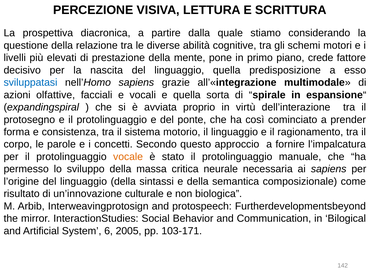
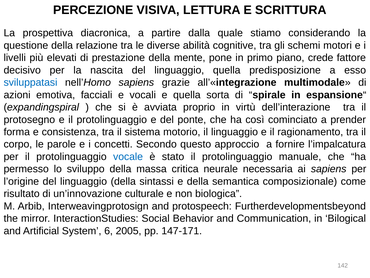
olfattive: olfattive -> emotiva (56, 95)
vocale colour: orange -> blue (128, 156)
103-171: 103-171 -> 147-171 (182, 230)
